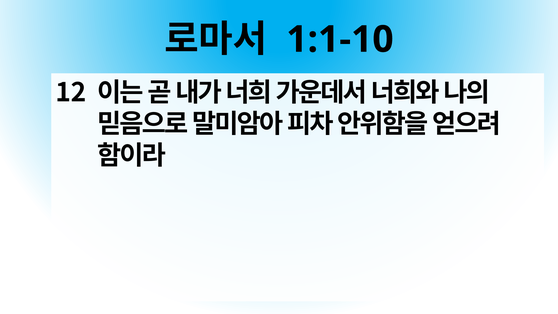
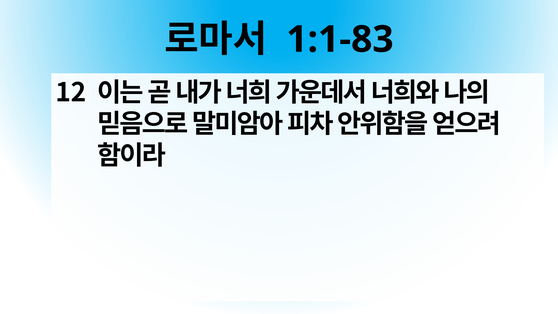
1:1-10: 1:1-10 -> 1:1-83 (340, 40)
